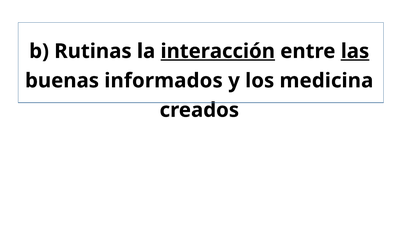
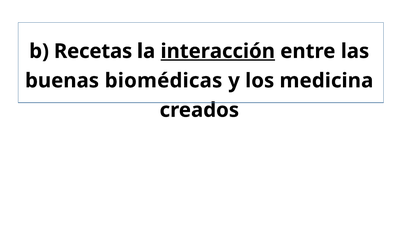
Rutinas: Rutinas -> Recetas (93, 51)
las underline: present -> none (355, 51)
informados: informados -> biomédicas (163, 80)
